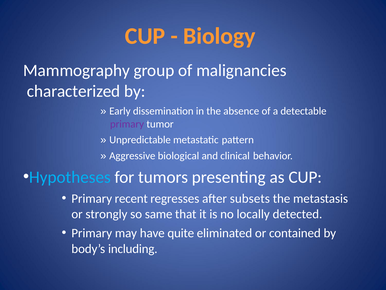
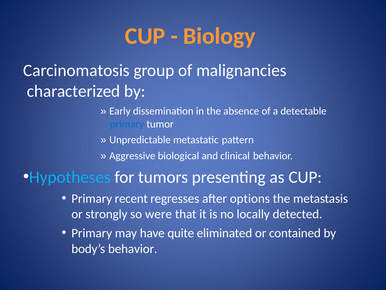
Mammography: Mammography -> Carcinomatosis (76, 70)
primary colour: purple -> blue (127, 124)
subsets: subsets -> options (250, 198)
same: same -> were (159, 214)
body’s including: including -> behavior (133, 248)
